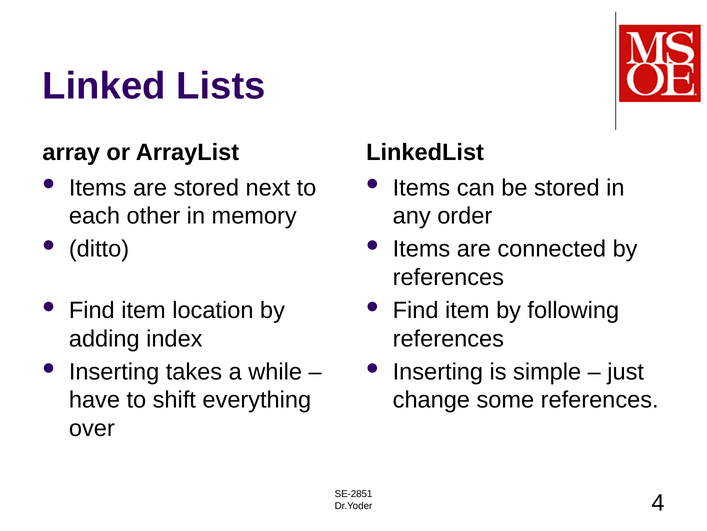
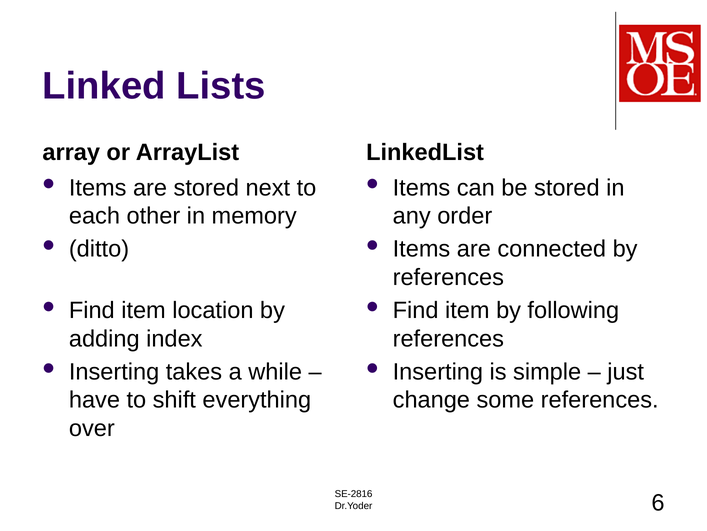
SE-2851: SE-2851 -> SE-2816 (354, 493)
4: 4 -> 6 (658, 502)
